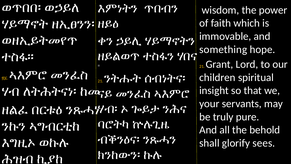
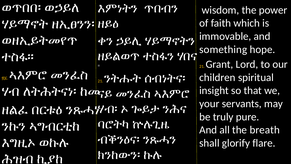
behold: behold -> breath (265, 130)
sees: sees -> flare (264, 143)
